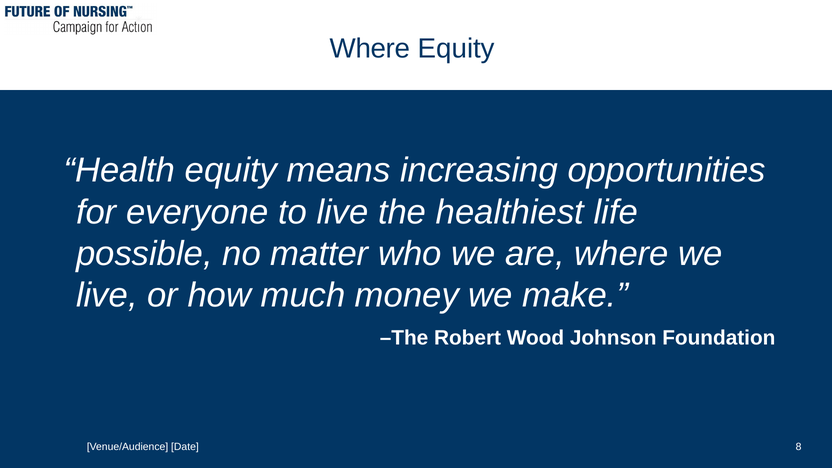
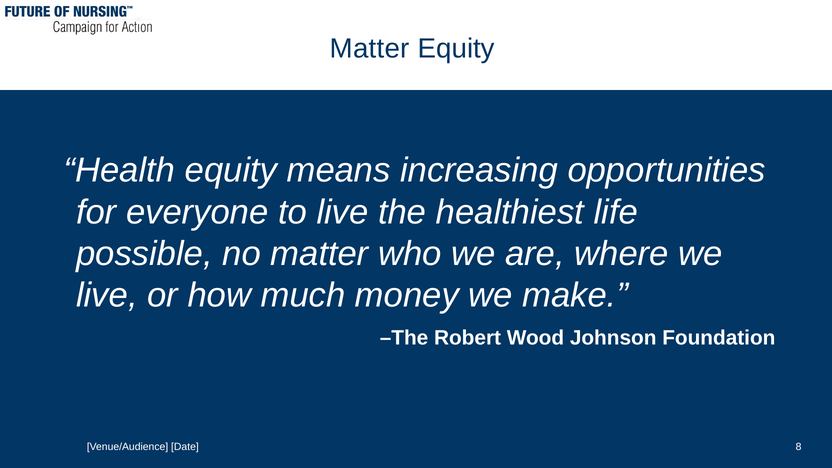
Where: Where -> Matter (370, 48)
